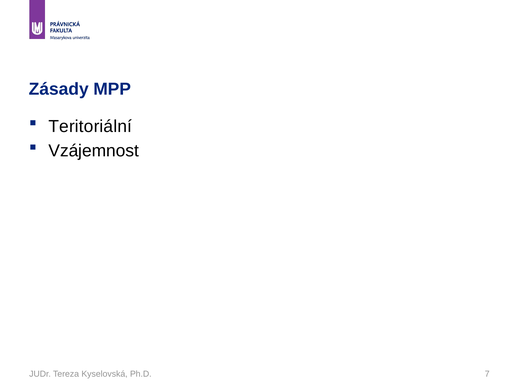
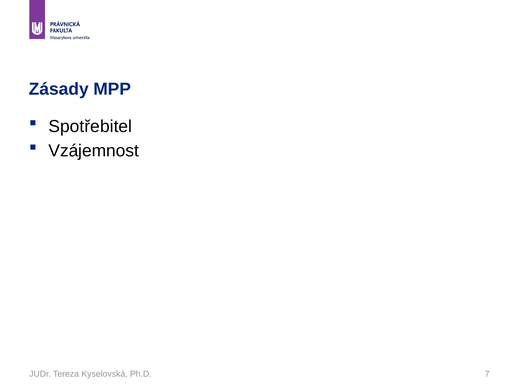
Teritoriální: Teritoriální -> Spotřebitel (90, 126)
